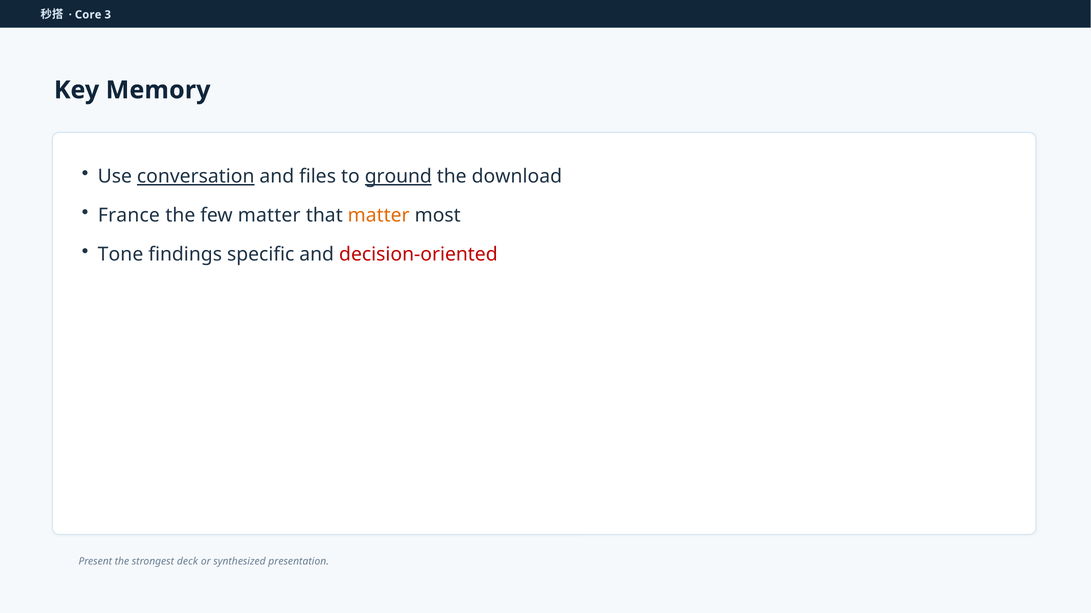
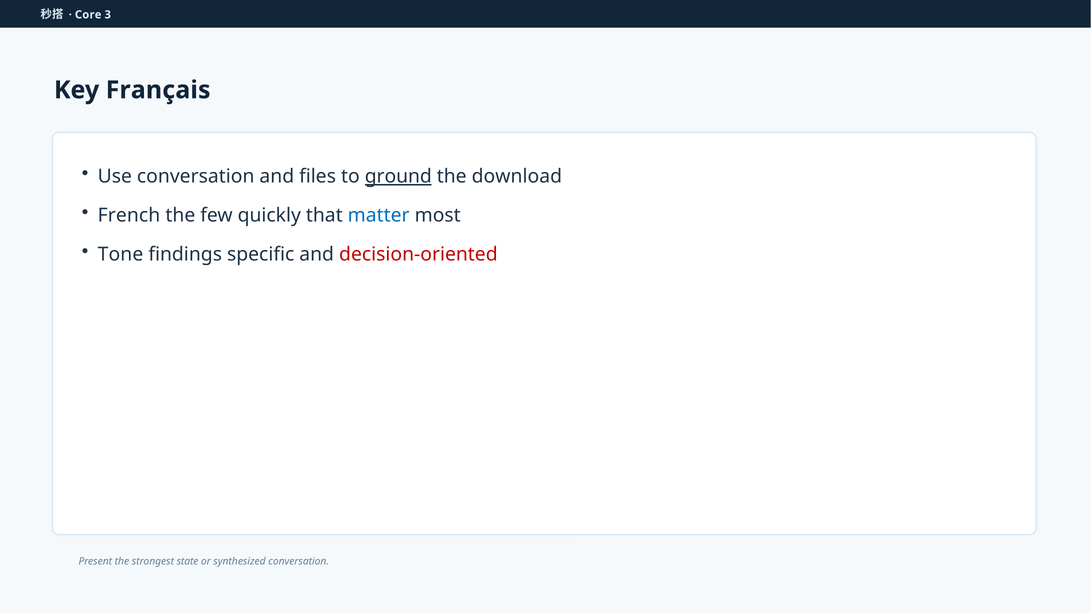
Memory: Memory -> Français (158, 90)
conversation underline: present -> none (196, 177)
France: France -> French (129, 216)
few matter: matter -> quickly (269, 216)
matter colour: orange -> blue (379, 216)
deck: deck -> state (188, 562)
synthesized presentation: presentation -> conversation (299, 562)
